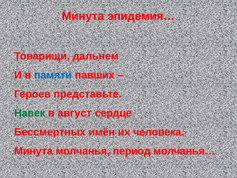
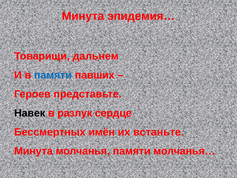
Навек colour: green -> black (30, 113)
август: август -> разлук (75, 113)
человека: человека -> встаньте (159, 132)
молчанья период: период -> памяти (132, 151)
